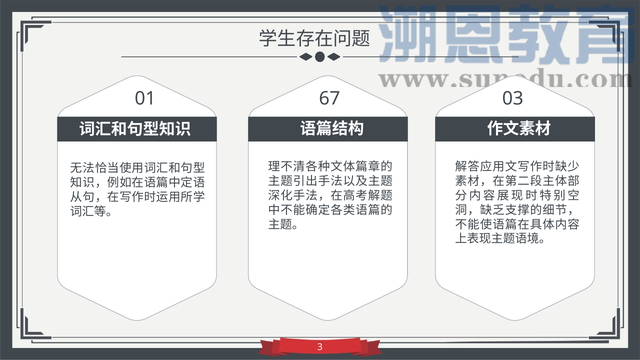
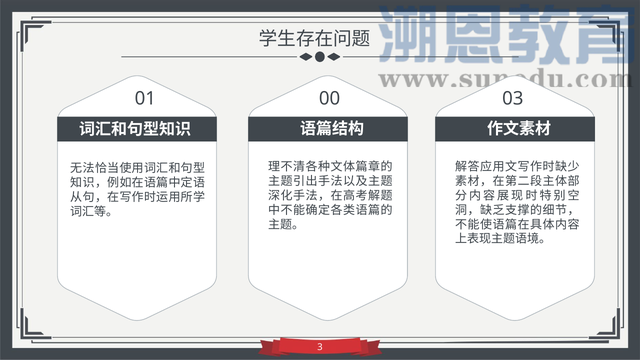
67: 67 -> 00 (330, 99)
